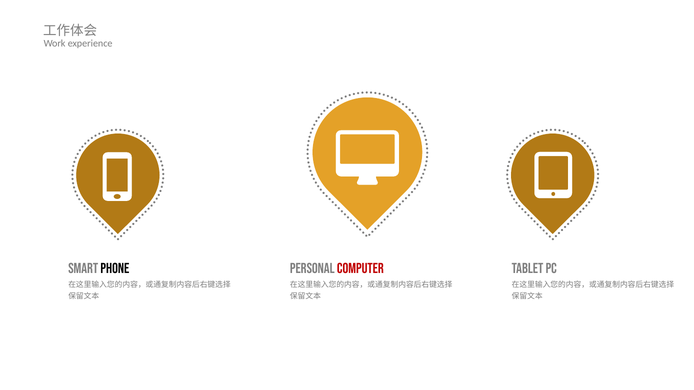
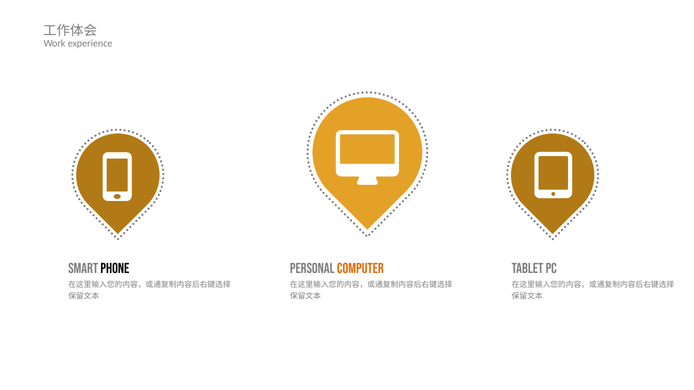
Computer colour: red -> orange (360, 269)
